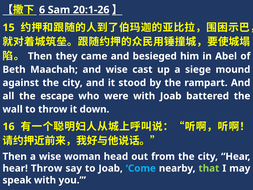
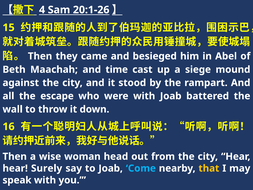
6: 6 -> 4 (42, 10)
and wise: wise -> time (117, 69)
hear Throw: Throw -> Surely (47, 168)
that colour: light green -> yellow (209, 168)
